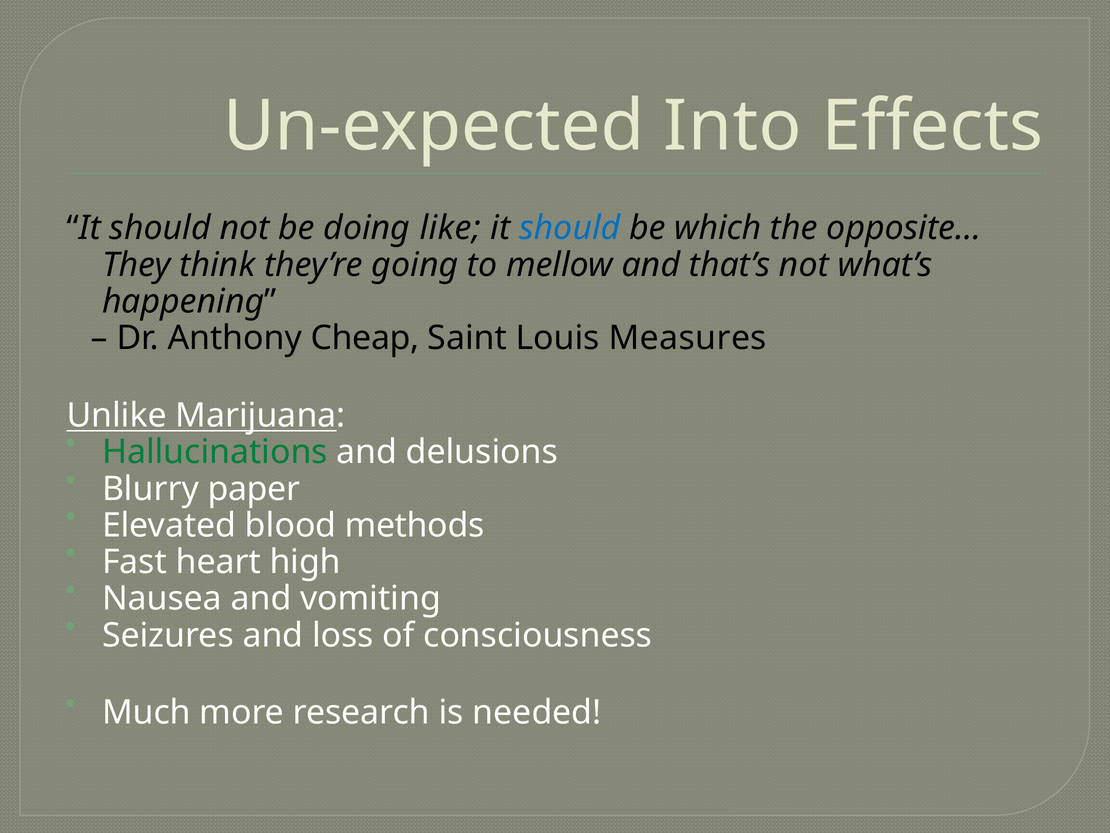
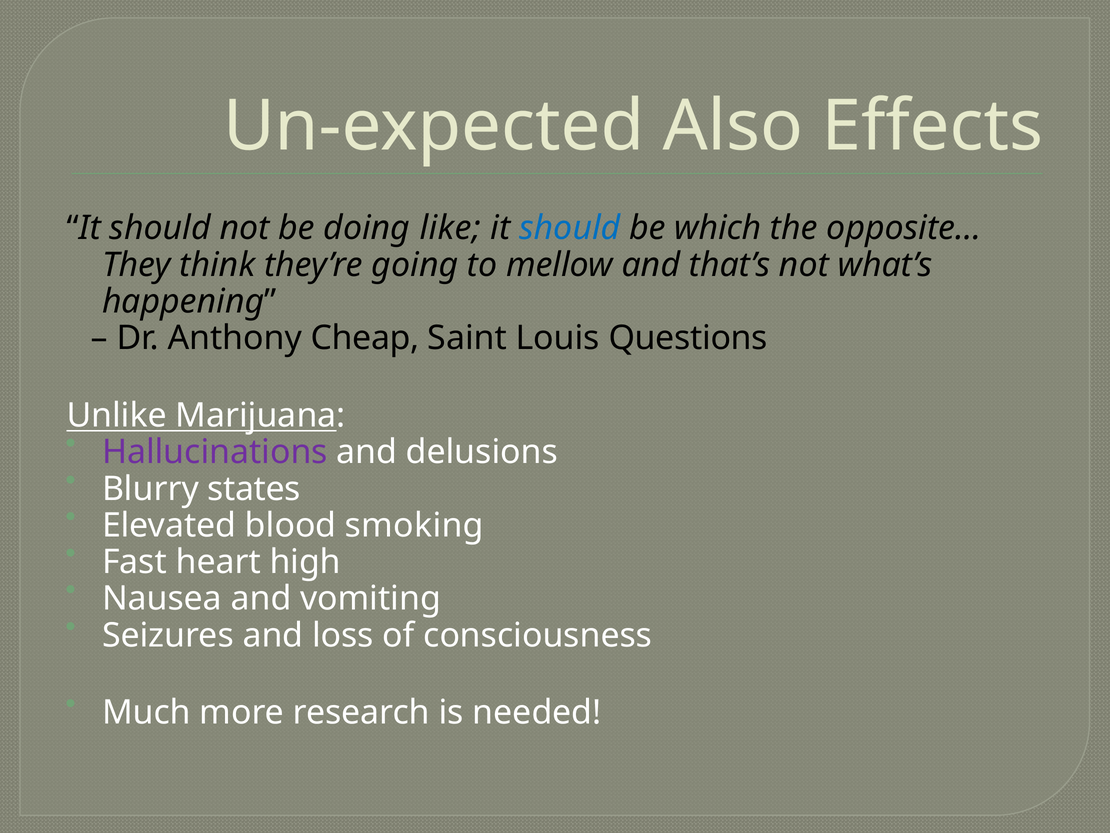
Into: Into -> Also (733, 126)
Measures: Measures -> Questions (688, 338)
Hallucinations colour: green -> purple (215, 452)
paper: paper -> states (254, 489)
methods: methods -> smoking (414, 525)
